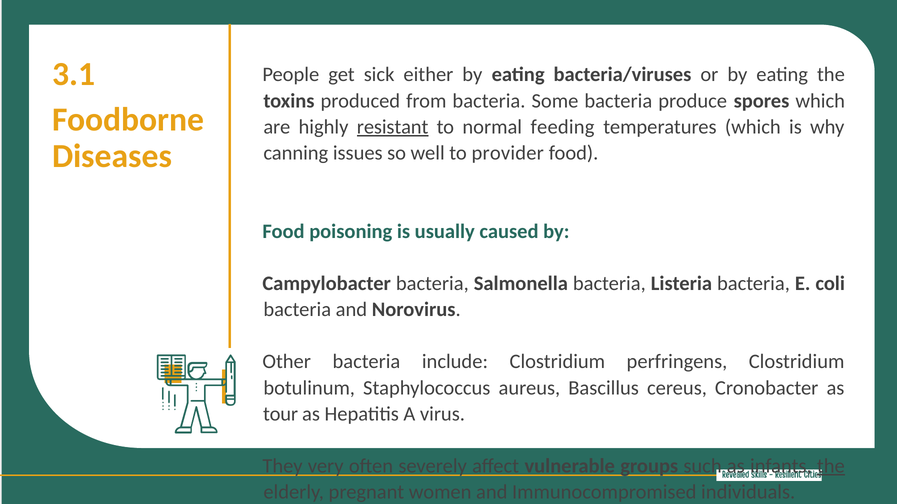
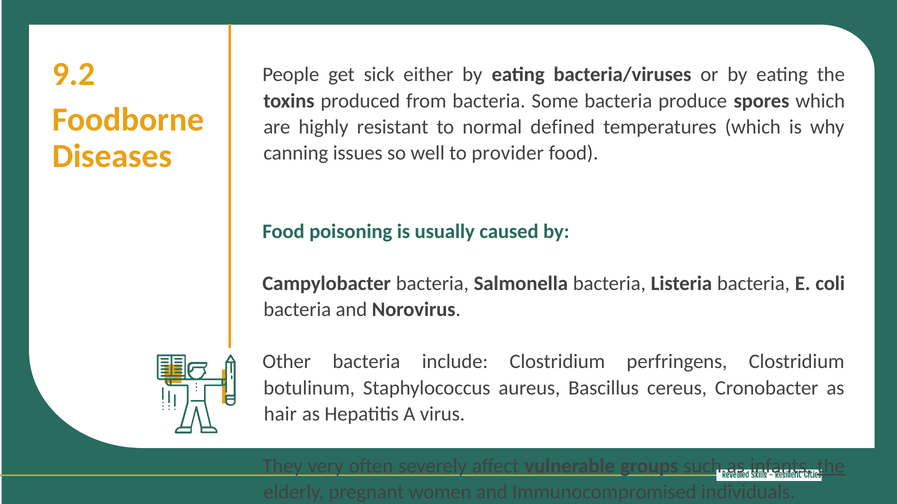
3.1: 3.1 -> 9.2 (74, 74)
resistant underline: present -> none (393, 127)
feeding: feeding -> defined (563, 127)
tour: tour -> hair (280, 414)
